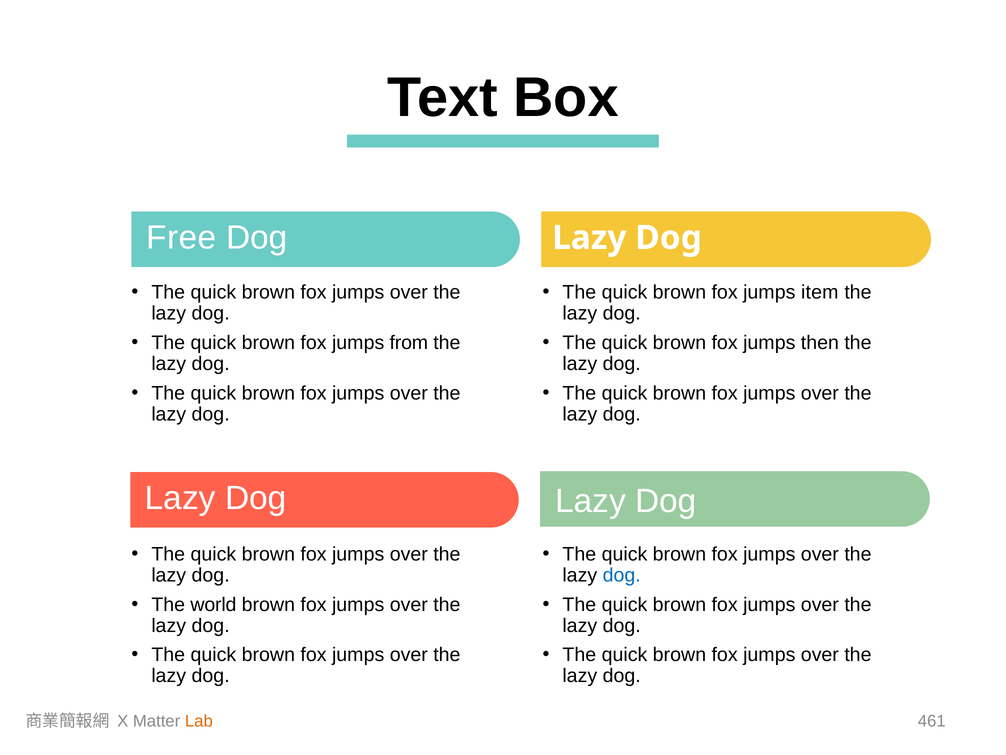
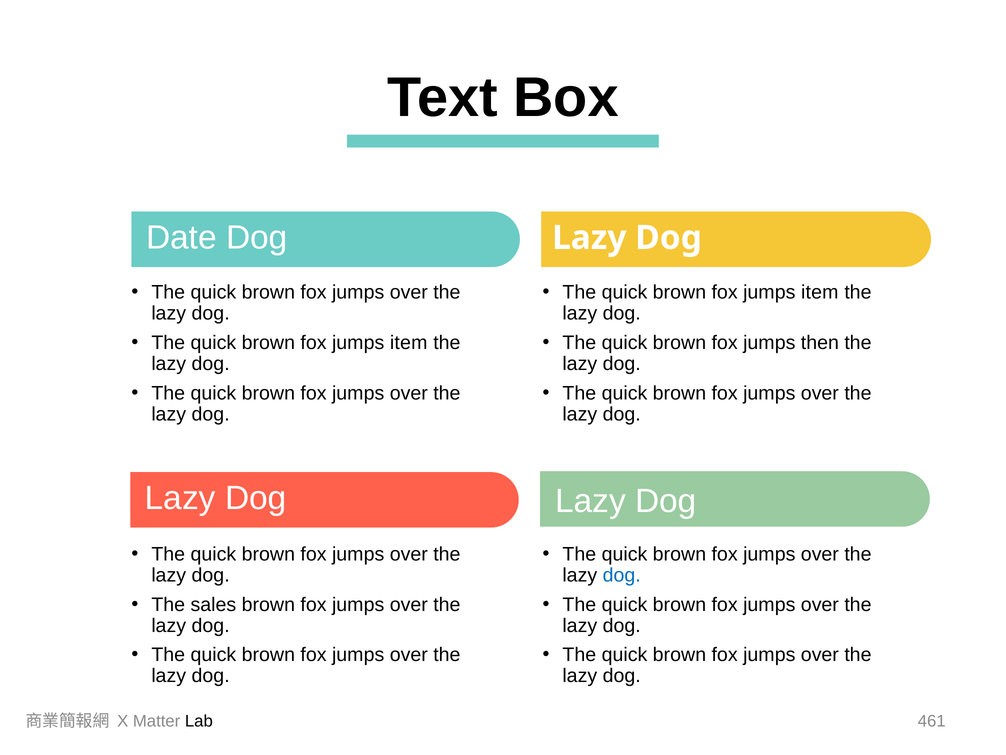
Free: Free -> Date (181, 238)
from: from -> item (409, 343)
world: world -> sales (213, 604)
Lab colour: orange -> black (199, 721)
